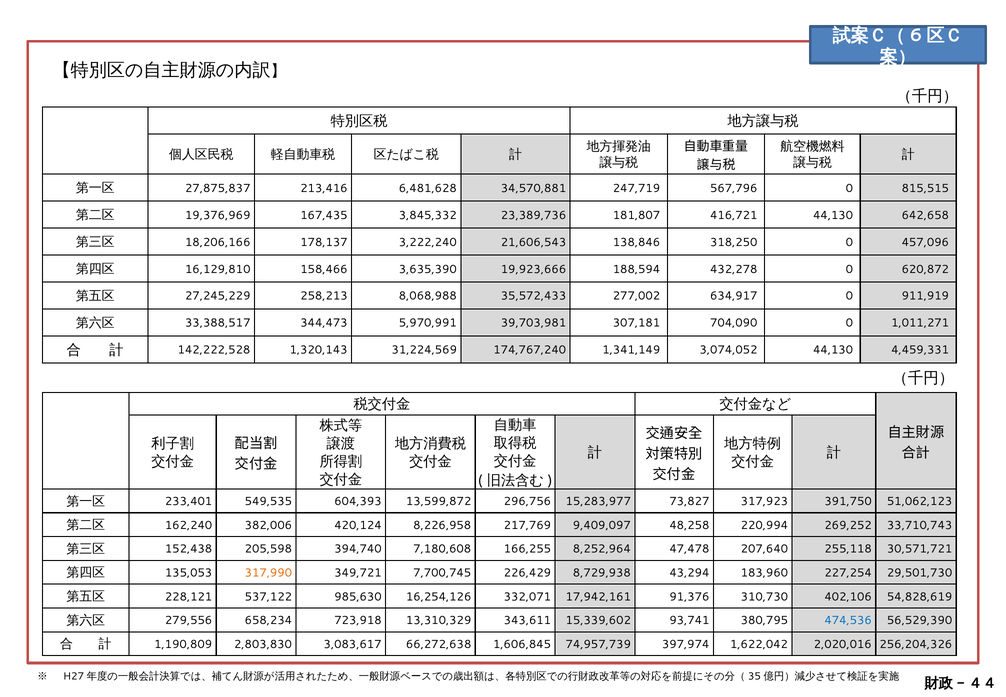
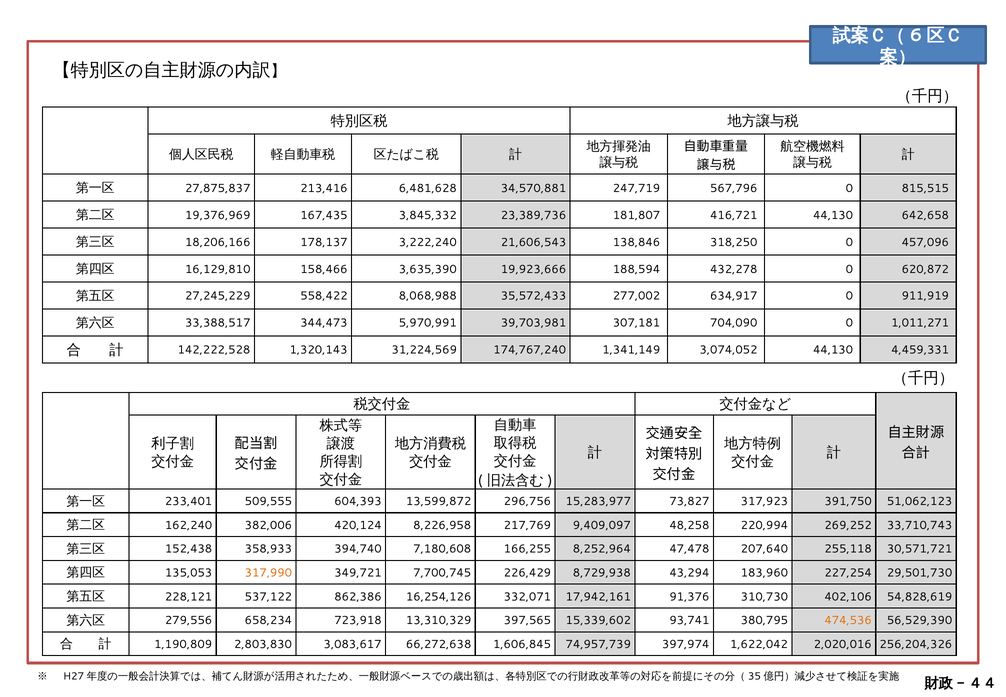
258,213: 258,213 -> 558,422 (324, 296)
549,535: 549,535 -> 509,555 (268, 501)
205,598: 205,598 -> 358,933 (268, 549)
985,630: 985,630 -> 862,386 (358, 596)
343,611: 343,611 -> 397,565 (527, 620)
474,536 colour: blue -> orange (848, 620)
